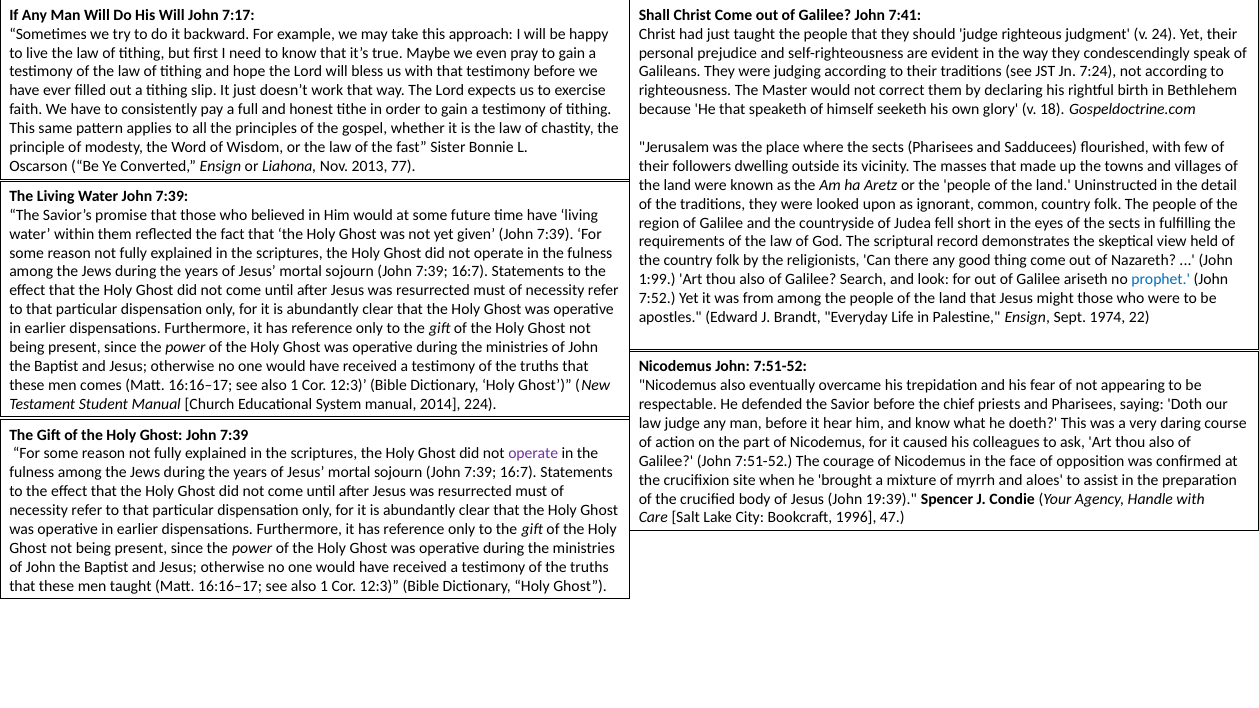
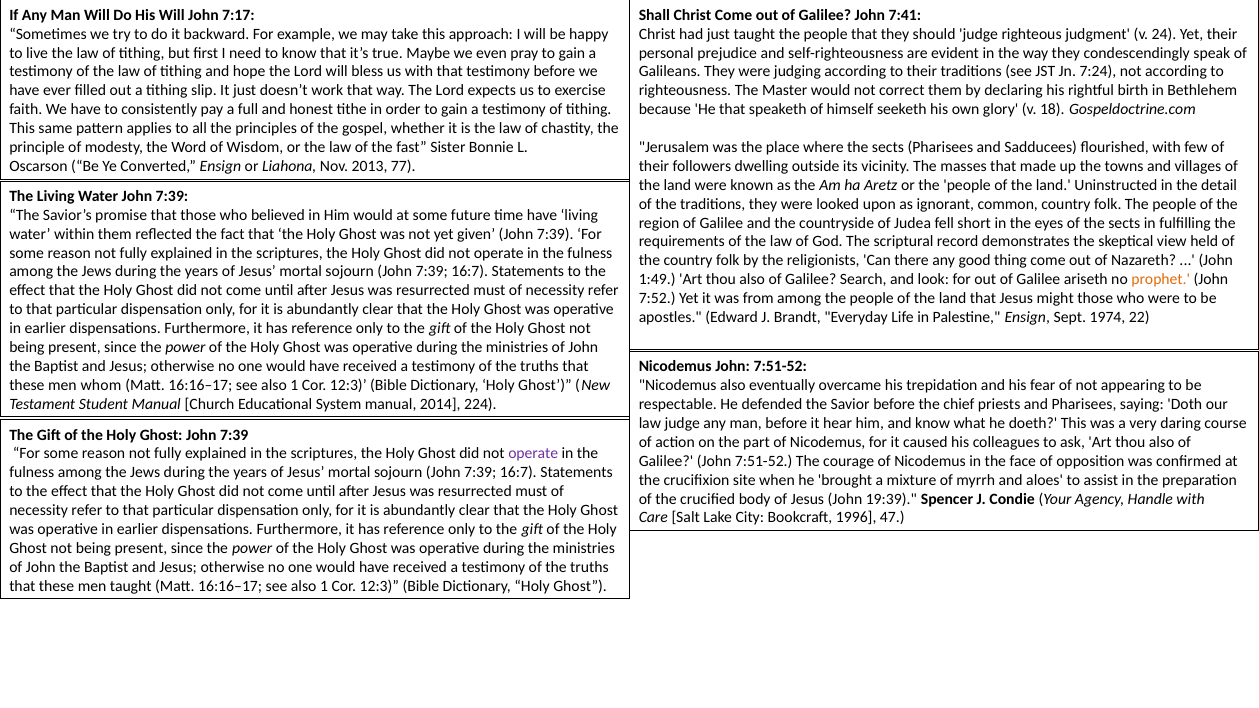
1:99: 1:99 -> 1:49 (657, 280)
prophet colour: blue -> orange (1161, 280)
comes: comes -> whom (101, 385)
